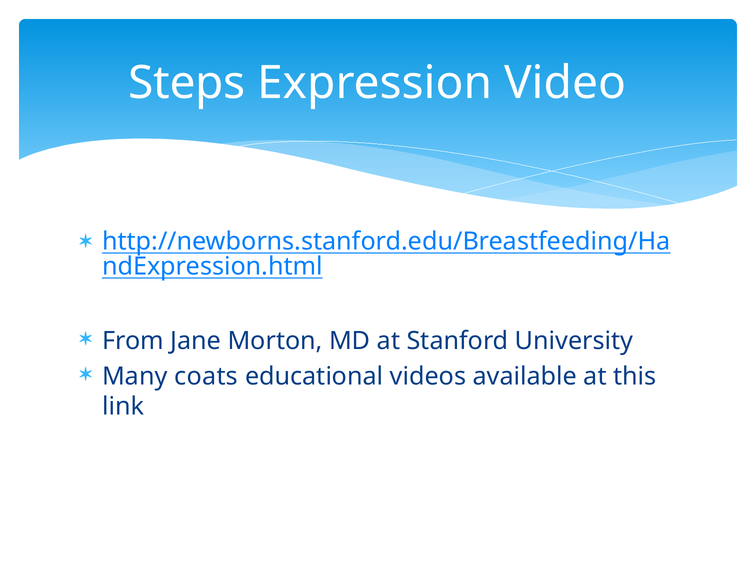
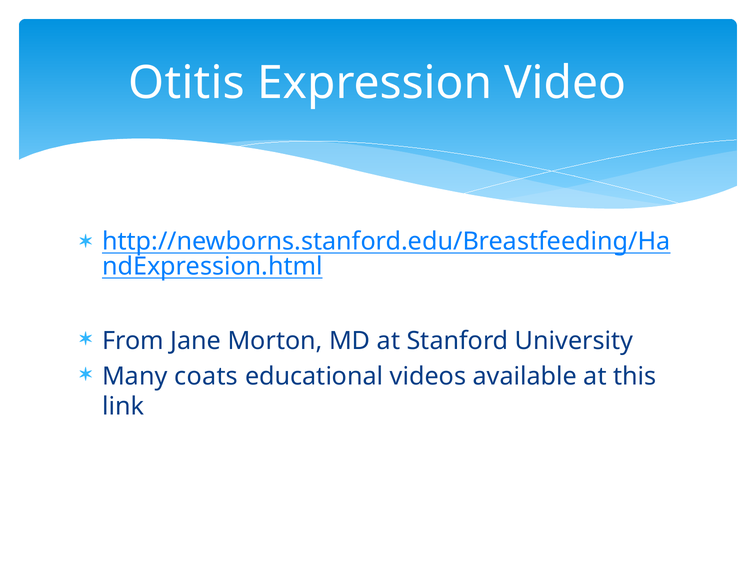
Steps: Steps -> Otitis (187, 83)
